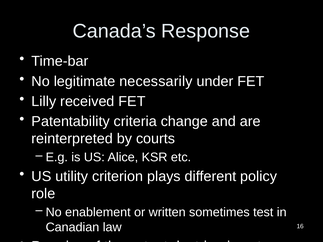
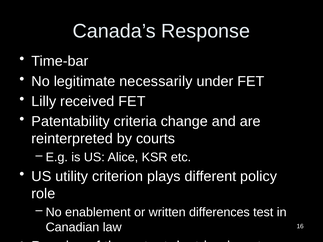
sometimes: sometimes -> differences (219, 212)
